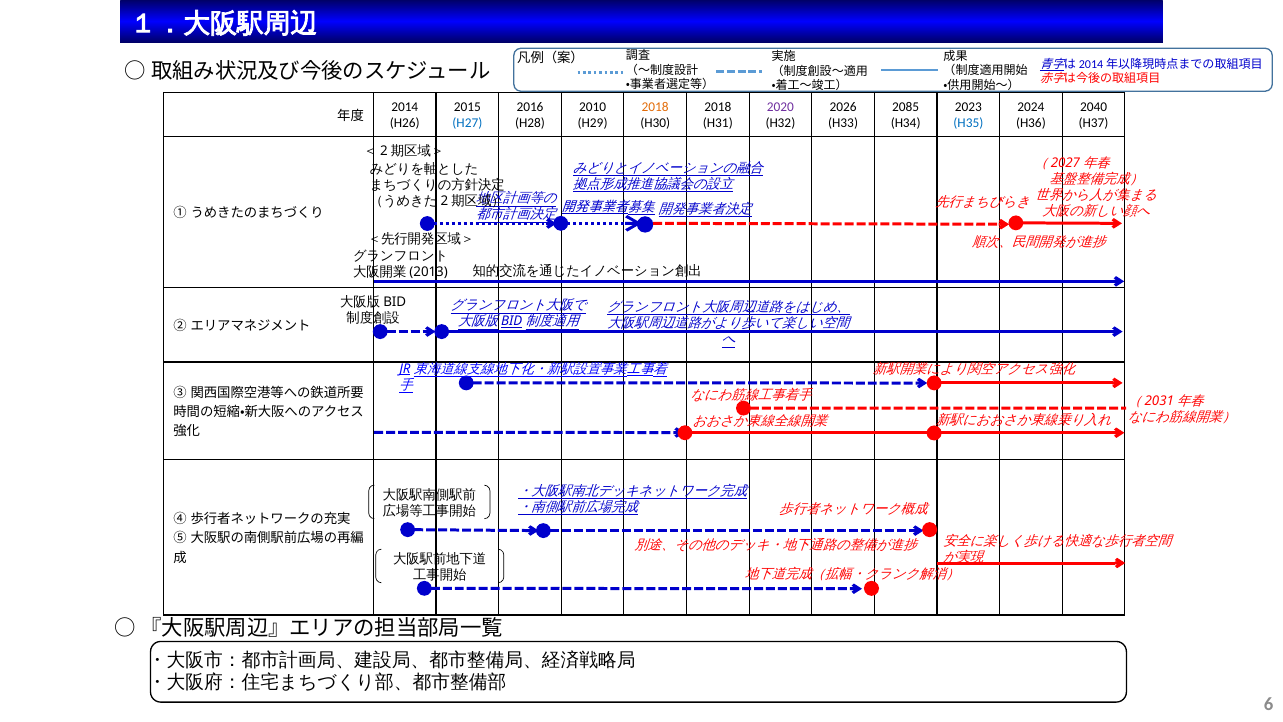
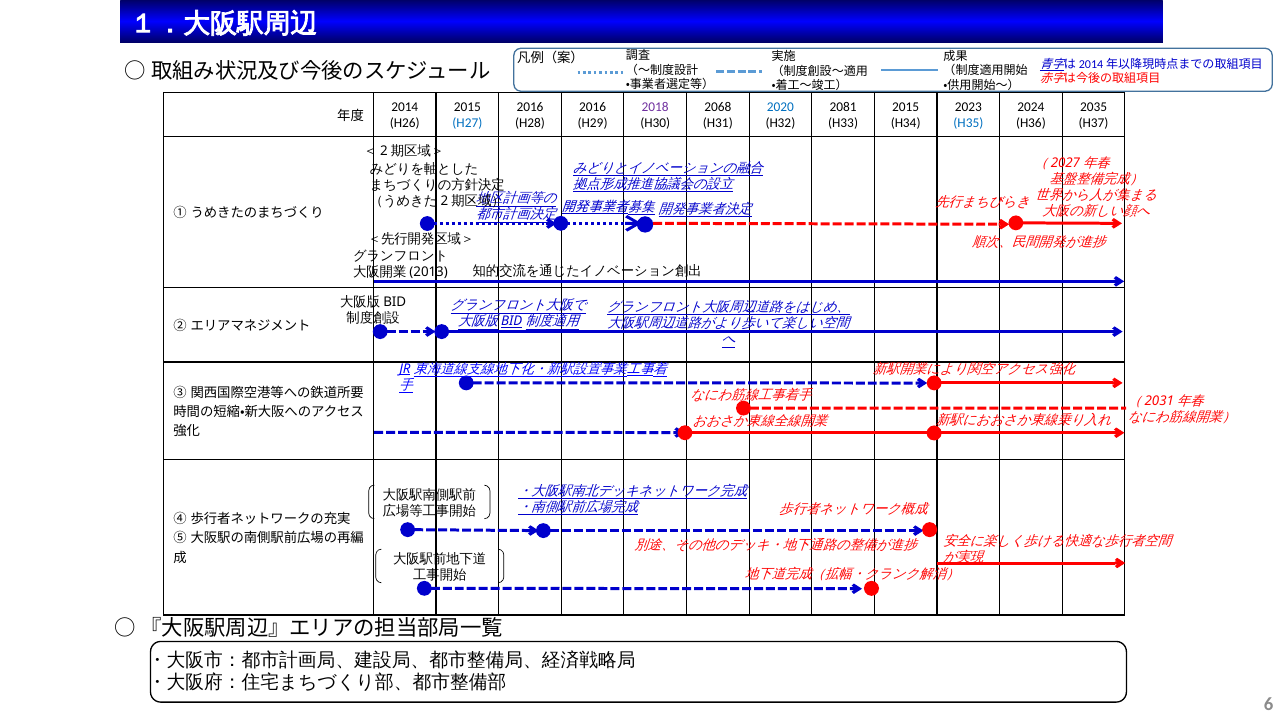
2010: 2010 -> 2016 (593, 107)
2018 colour: orange -> purple (655, 107)
2018: 2018 -> 2068 (718, 107)
2020 colour: purple -> blue (780, 107)
2026: 2026 -> 2081 (843, 107)
2085: 2085 -> 2015 (906, 107)
2040: 2040 -> 2035 (1094, 107)
